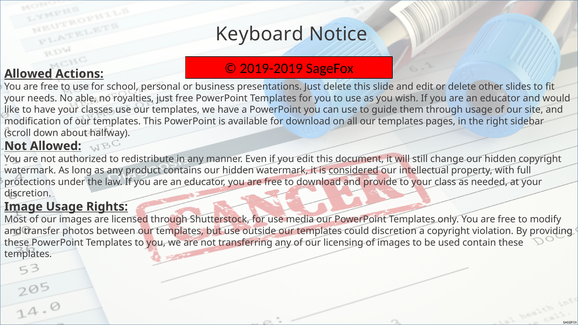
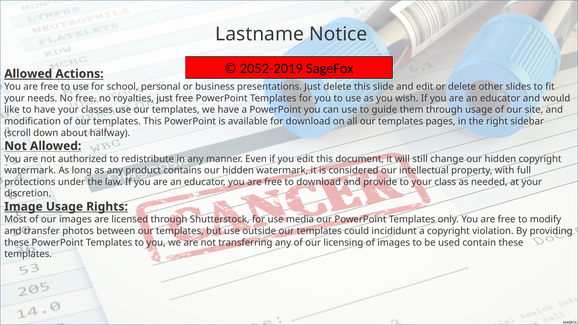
Keyboard: Keyboard -> Lastname (260, 34)
2019-2019: 2019-2019 -> 2052-2019 (271, 69)
No able: able -> free (86, 98)
considered underline: present -> none (354, 170)
could discretion: discretion -> incididunt (394, 231)
